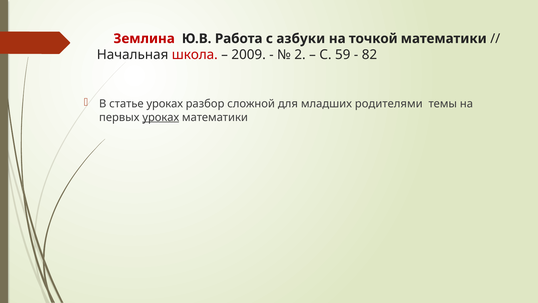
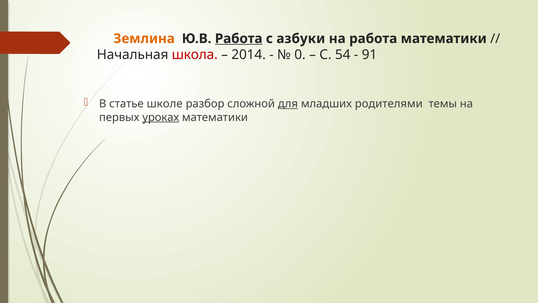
Землина colour: red -> orange (144, 39)
Работа underline: none -> present (239, 39)
на точкой: точкой -> работа (373, 39)
2009: 2009 -> 2014 (249, 55)
2: 2 -> 0 (300, 55)
59: 59 -> 54 (343, 55)
82: 82 -> 91 (369, 55)
статье уроках: уроках -> школе (165, 104)
для underline: none -> present (288, 104)
